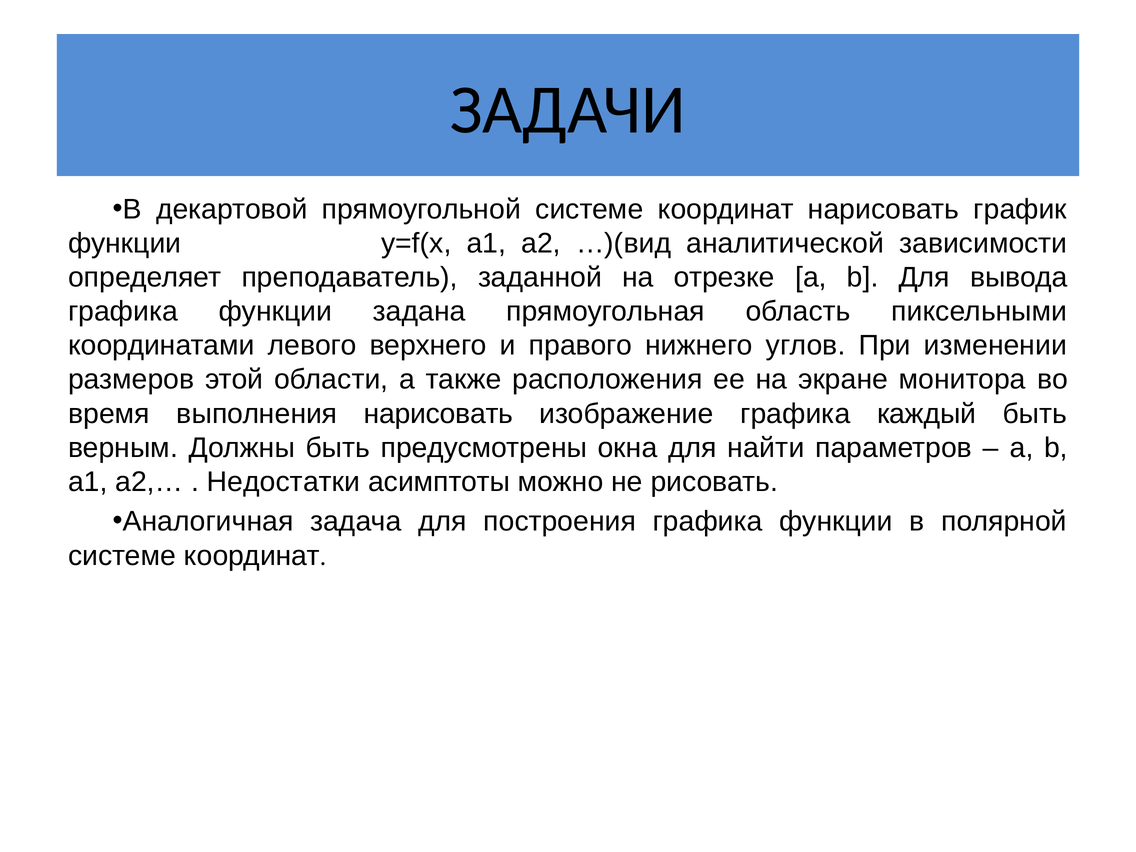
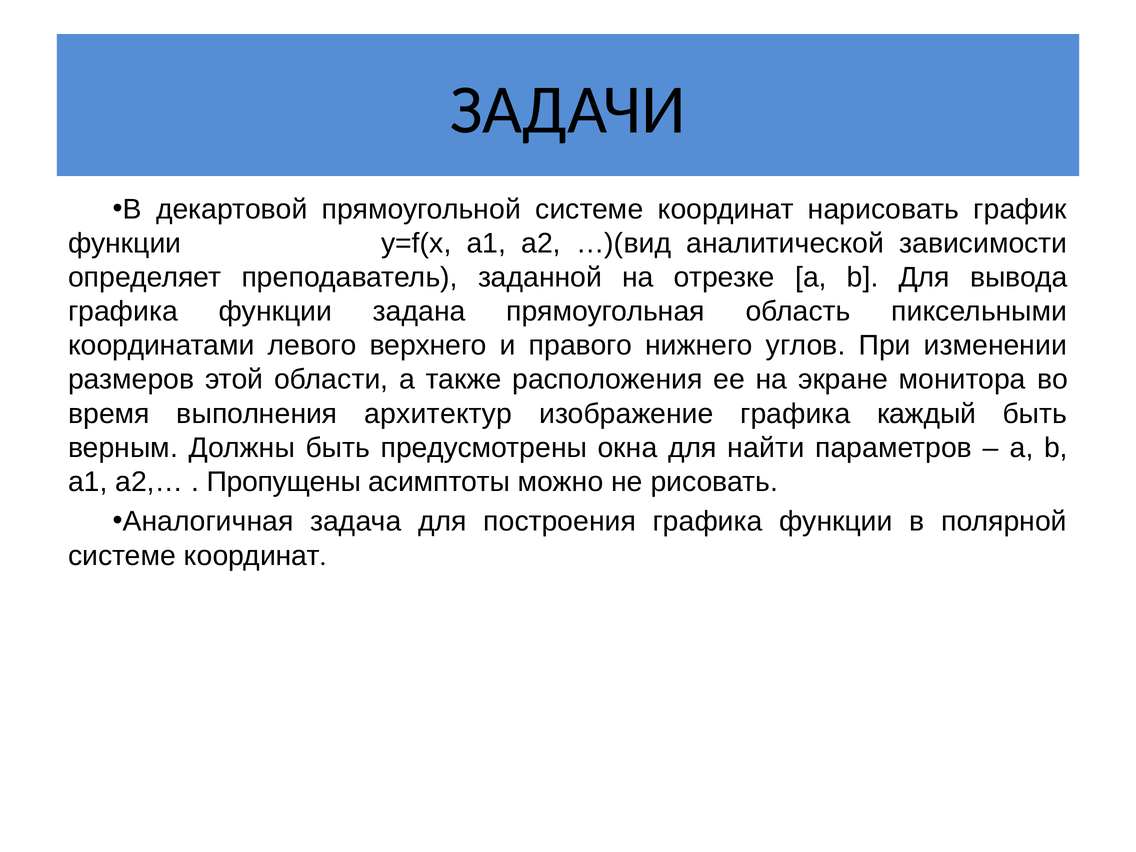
выполнения нарисовать: нарисовать -> архитектур (438, 414)
Недостатки: Недостатки -> Пропущены (284, 482)
